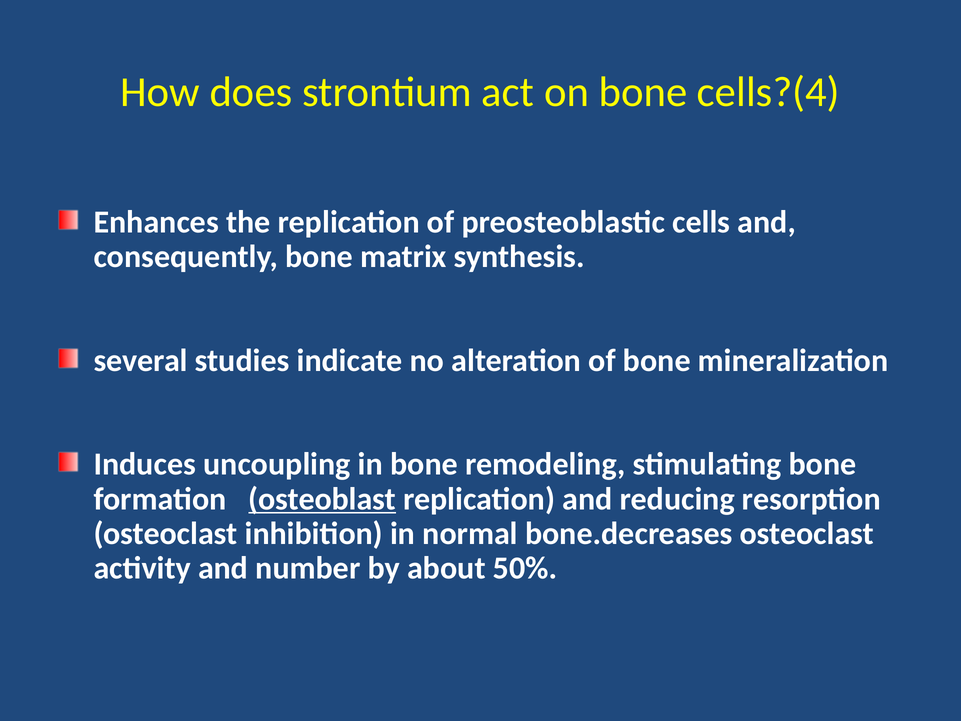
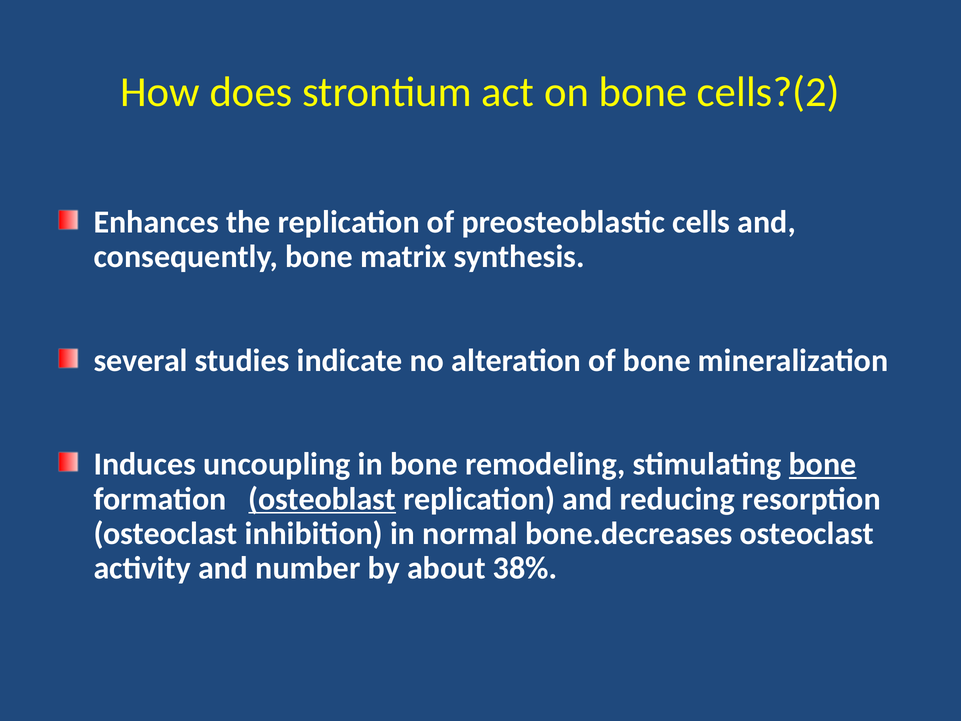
cells?(4: cells?(4 -> cells?(2 (768, 92)
bone underline: none -> present (823, 464)
50%: 50% -> 38% (525, 568)
